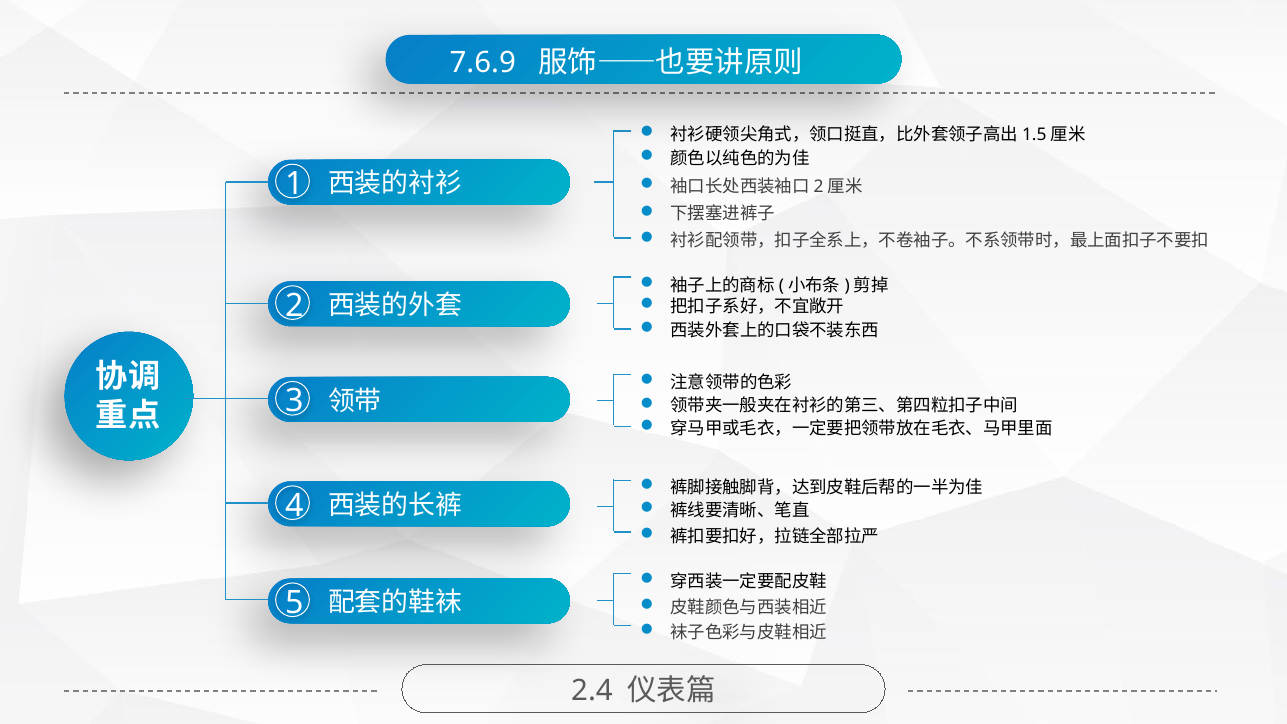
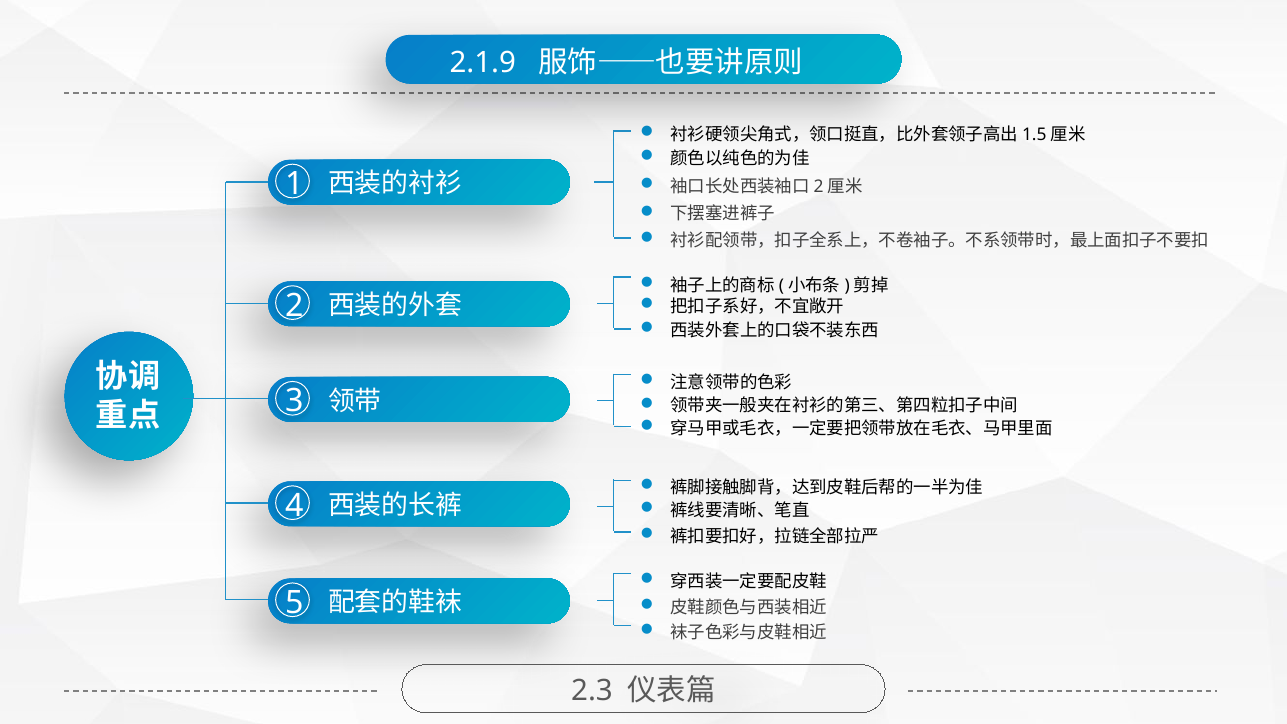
7.6.9: 7.6.9 -> 2.1.9 (483, 63)
2.4: 2.4 -> 2.3 (592, 691)
